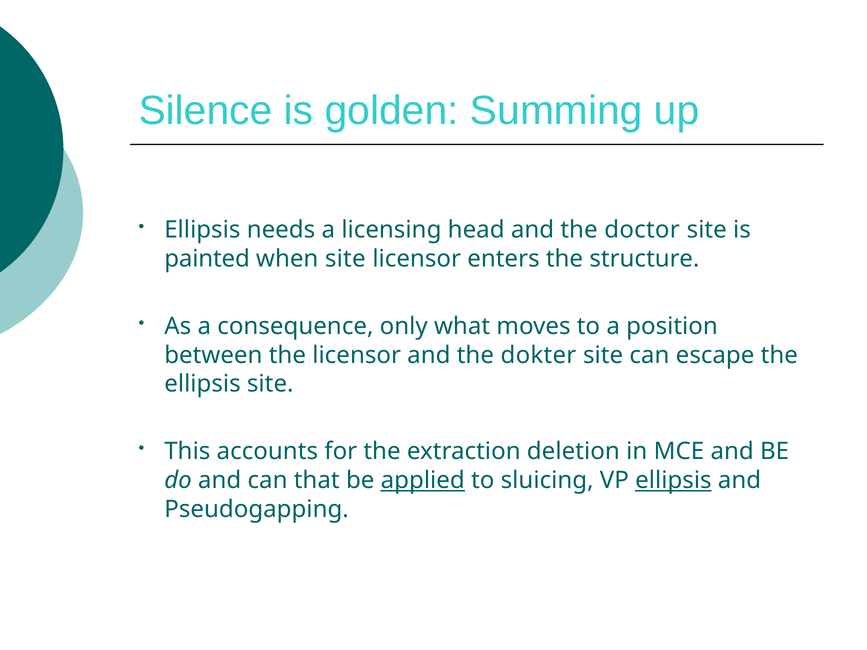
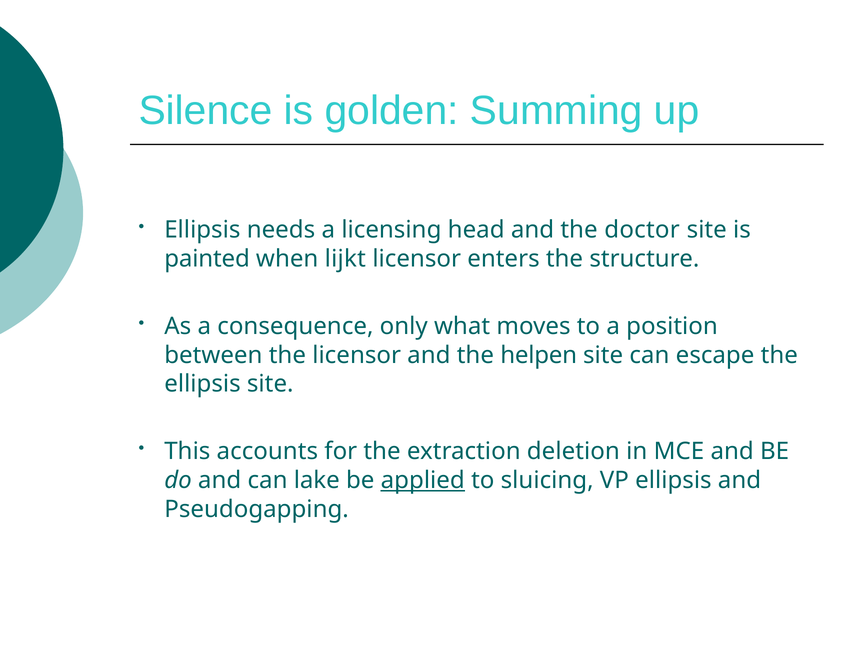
when site: site -> lijkt (345, 259)
dokter: dokter -> helpen (539, 355)
that: that -> lake (317, 481)
ellipsis underline: present -> none (673, 481)
